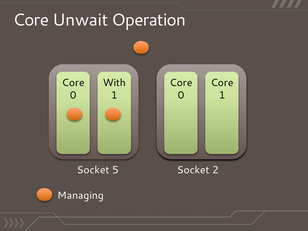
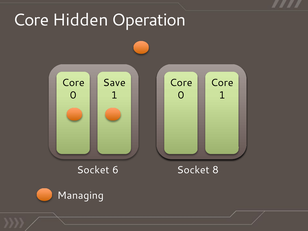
Unwait: Unwait -> Hidden (80, 20)
With: With -> Save (114, 83)
5: 5 -> 6 (115, 170)
2: 2 -> 8 (215, 170)
